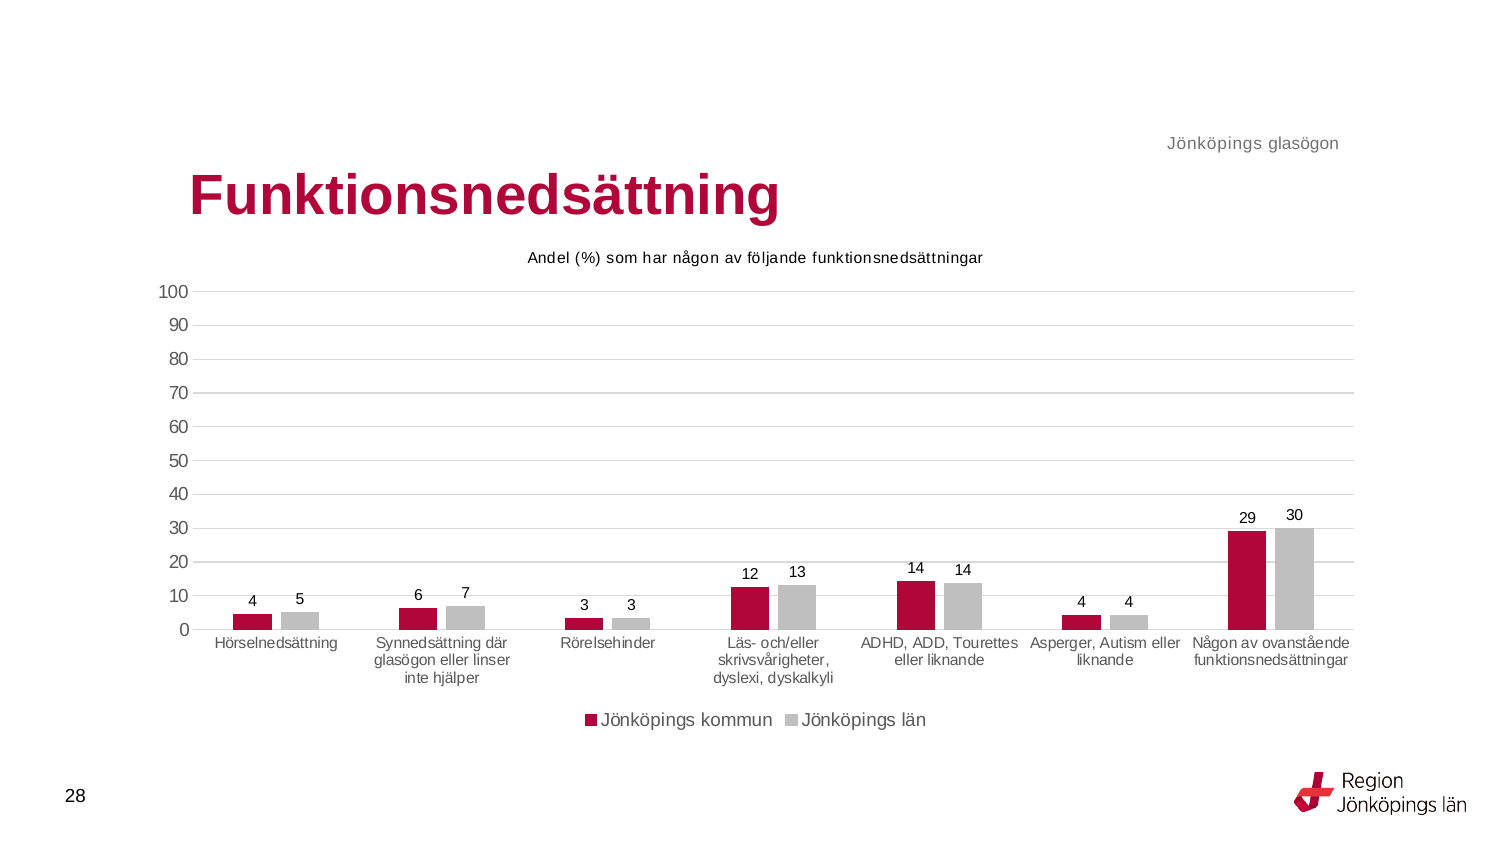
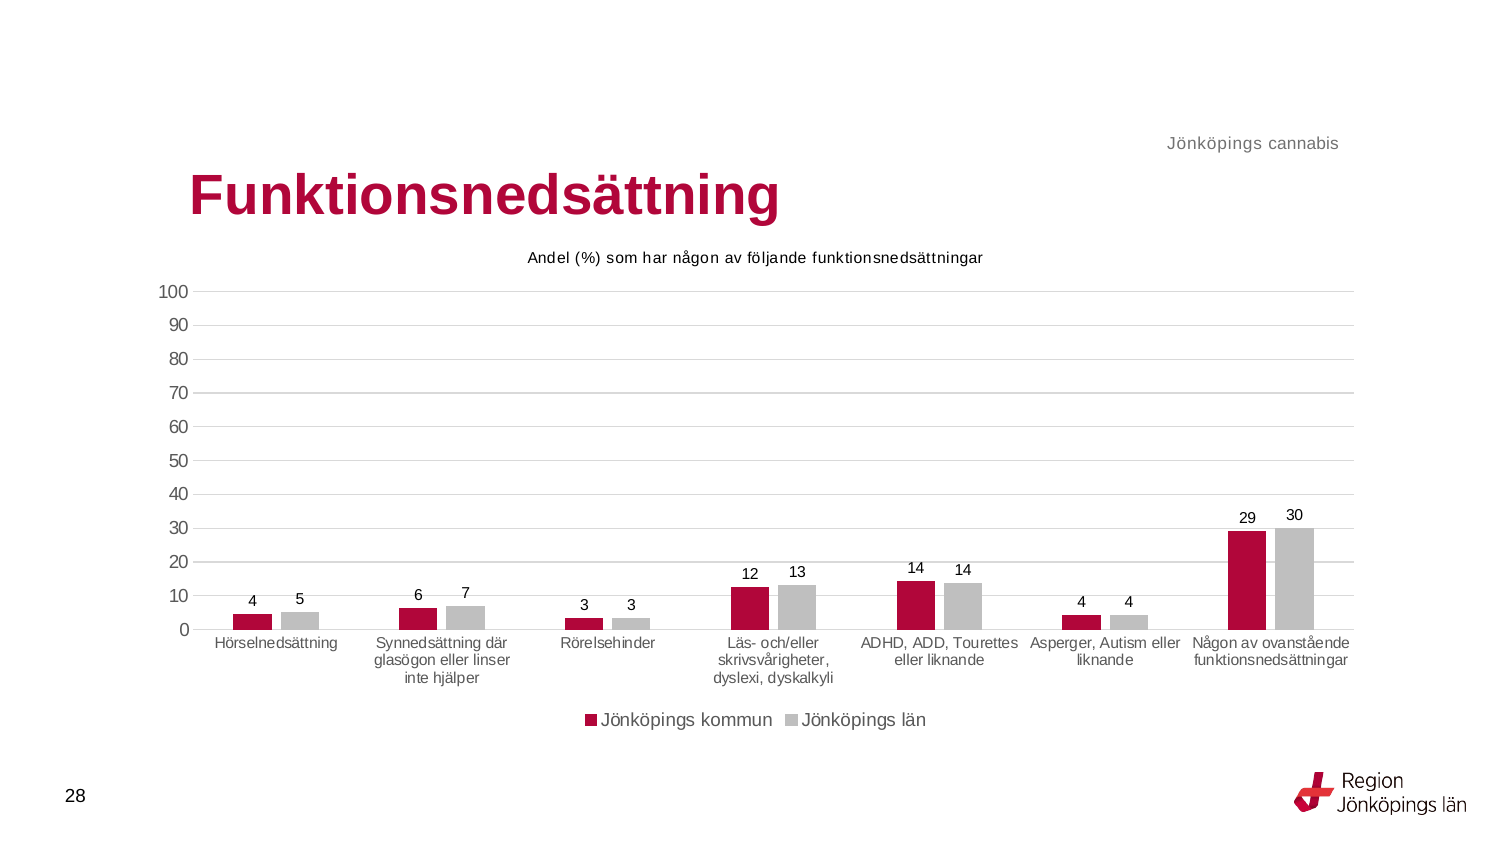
Jönköpings glasögon: glasögon -> cannabis (1304, 144)
